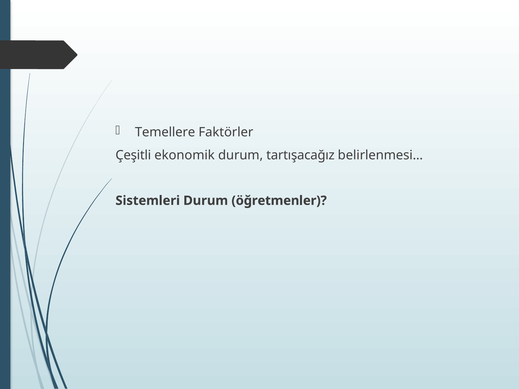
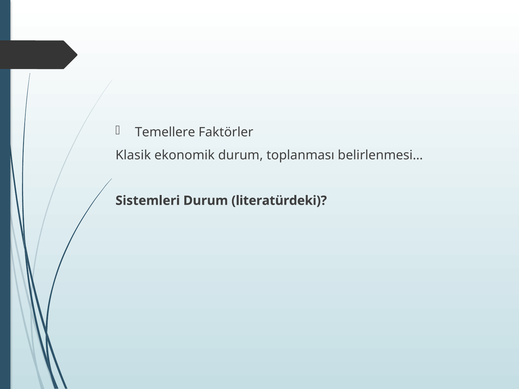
Çeşitli: Çeşitli -> Klasik (133, 155)
tartışacağız: tartışacağız -> toplanması (300, 155)
öğretmenler: öğretmenler -> literatürdeki (279, 201)
